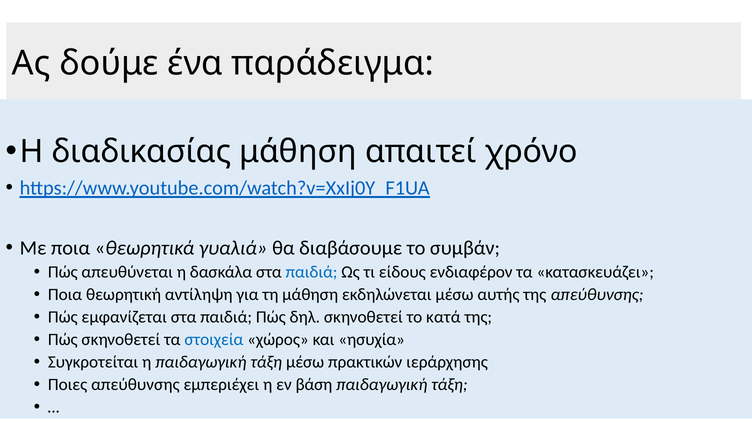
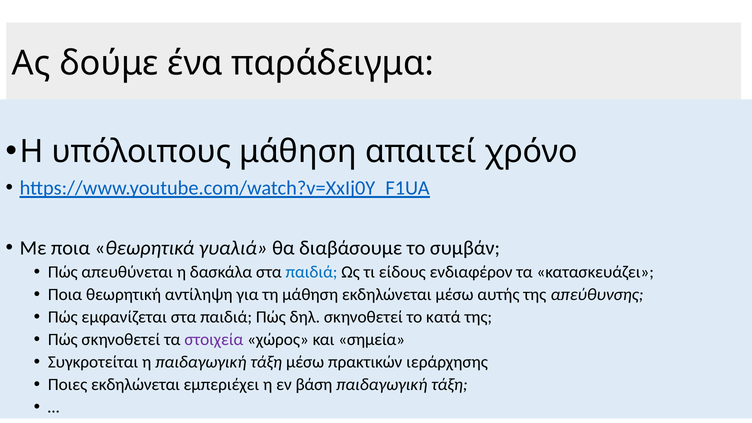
διαδικασίας: διαδικασίας -> υπόλοιπους (142, 151)
στοιχεία colour: blue -> purple (214, 340)
ησυχία: ησυχία -> σημεία (372, 340)
Ποιες απεύθυνσης: απεύθυνσης -> εκδηλώνεται (136, 385)
